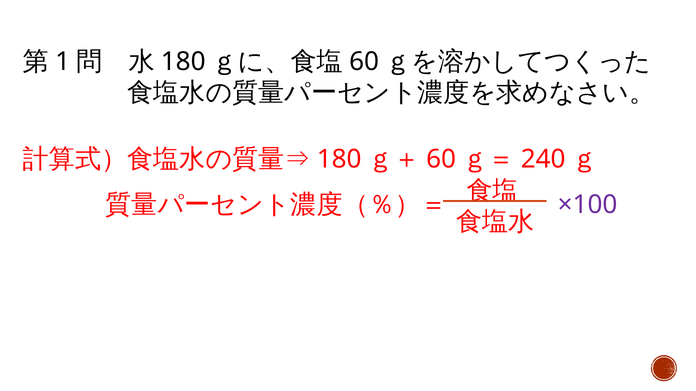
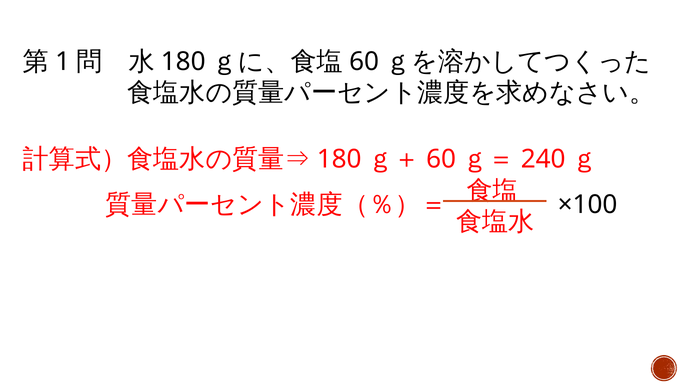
×100 colour: purple -> black (588, 205)
